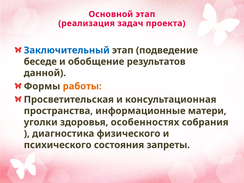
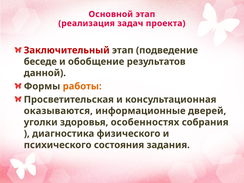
Заключительный colour: blue -> red (67, 50)
пространства: пространства -> оказываются (58, 111)
матери: матери -> дверей (207, 111)
запреты: запреты -> задания (168, 145)
